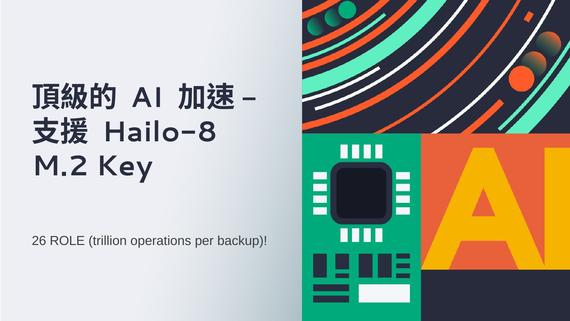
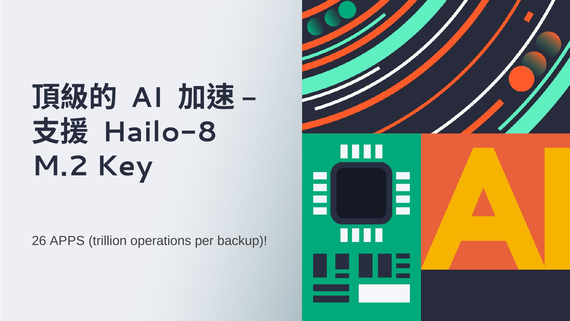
ROLE: ROLE -> APPS (67, 241)
